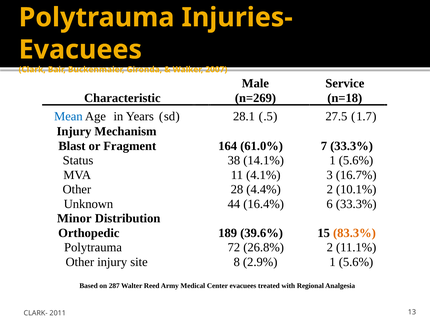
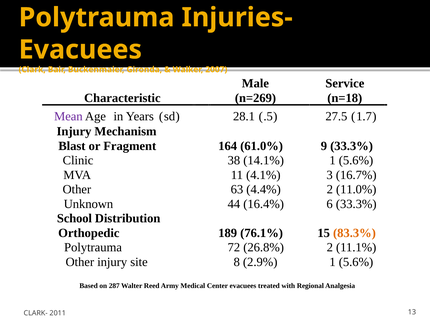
Mean colour: blue -> purple (68, 117)
7: 7 -> 9 (324, 146)
Status: Status -> Clinic (78, 161)
28: 28 -> 63 (237, 190)
10.1%: 10.1% -> 11.0% (356, 190)
Minor: Minor -> School (74, 219)
39.6%: 39.6% -> 76.1% (262, 233)
